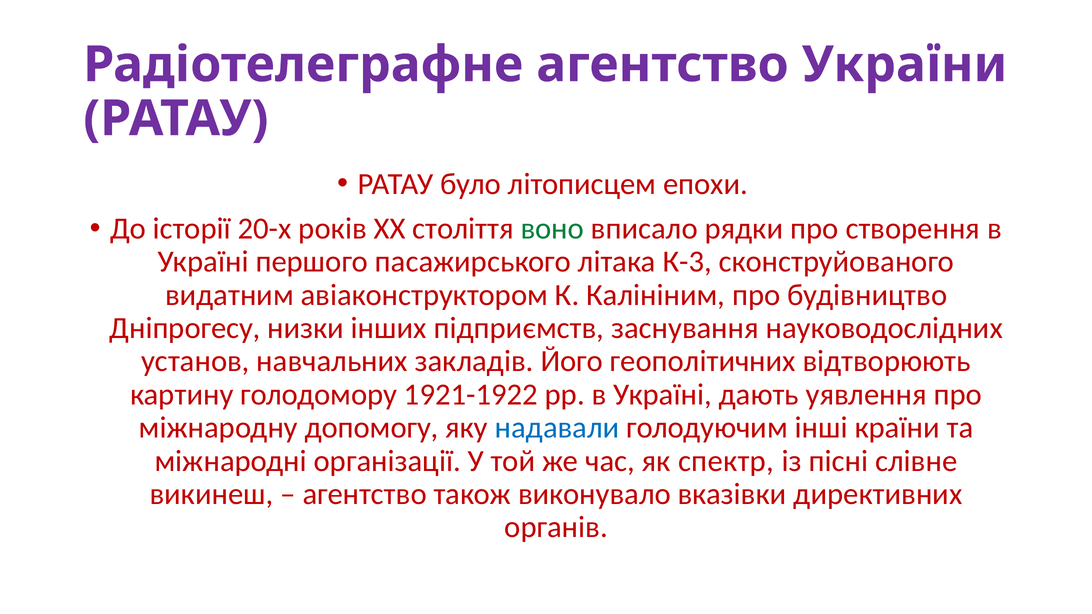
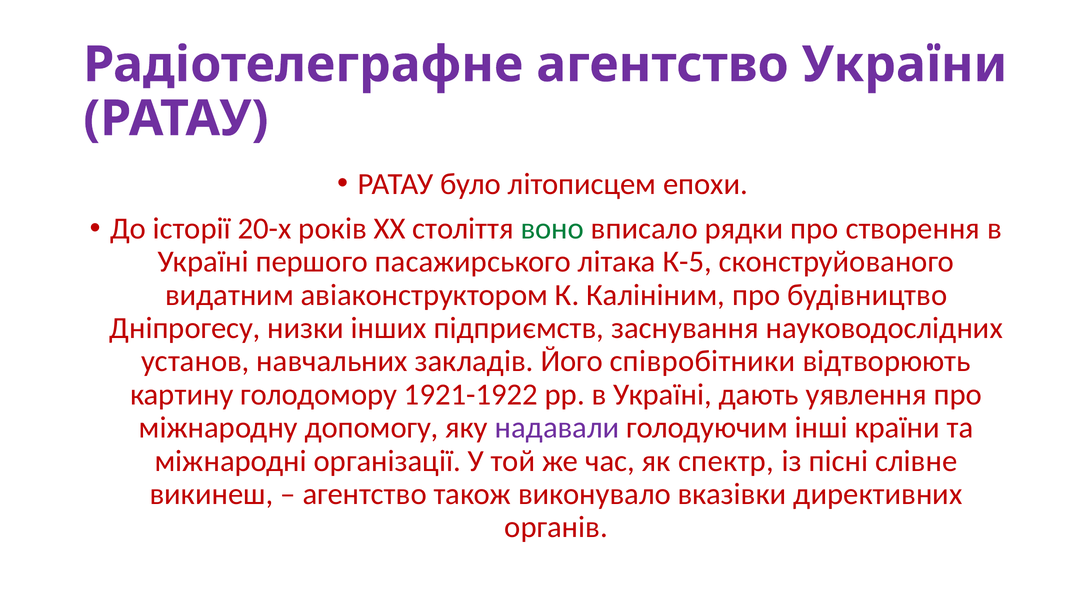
К-3: К-3 -> К-5 (687, 262)
геополітичних: геополітичних -> співробітники (703, 361)
надавали colour: blue -> purple (557, 428)
